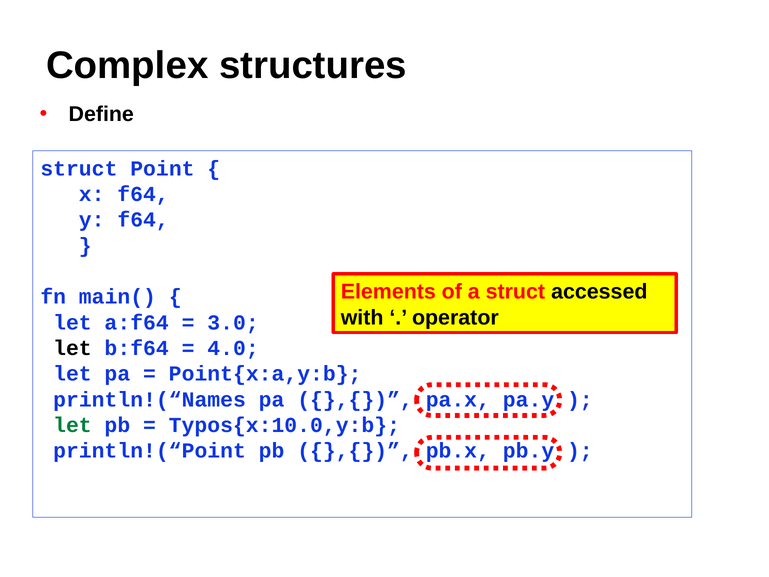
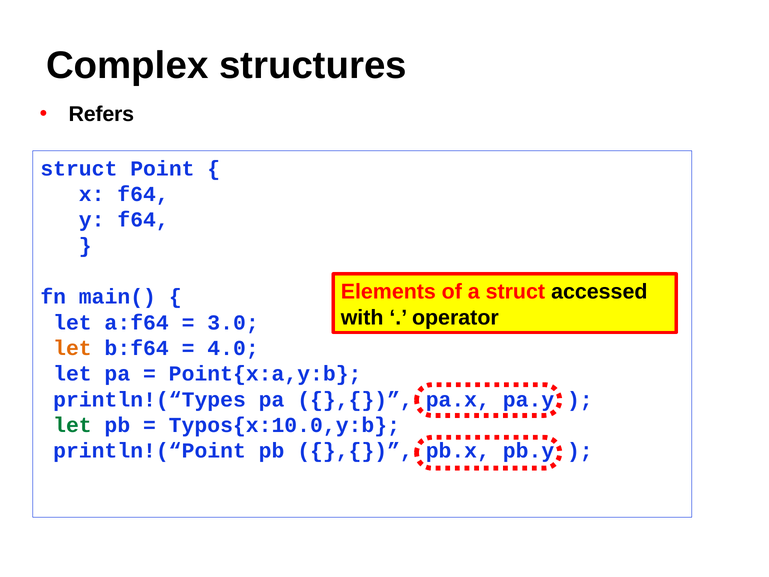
Define: Define -> Refers (101, 114)
let colour: black -> orange (72, 348)
println!(“Names: println!(“Names -> println!(“Types (150, 399)
